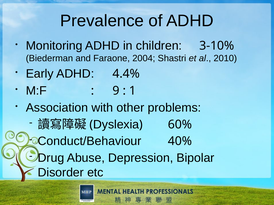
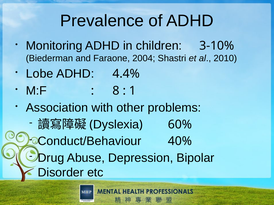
Early: Early -> Lobe (40, 74)
9: 9 -> 8 (116, 91)
